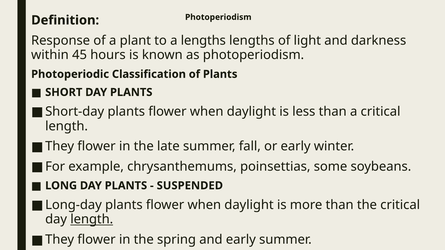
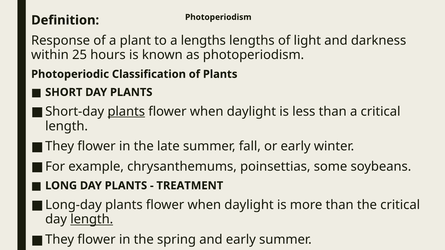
45: 45 -> 25 (80, 55)
plants underline: none -> present (126, 112)
SUSPENDED: SUSPENDED -> TREATMENT (190, 186)
